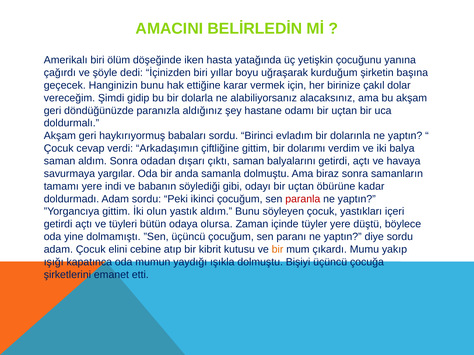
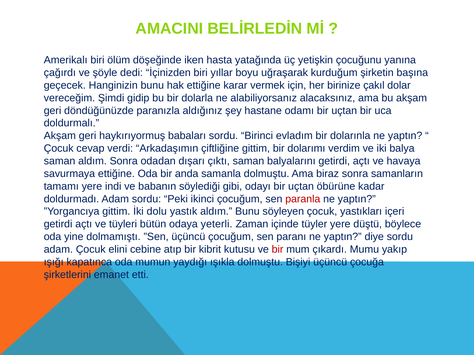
savurmaya yargılar: yargılar -> ettiğine (116, 174)
olun: olun -> dolu (157, 212)
olursa: olursa -> yeterli (217, 224)
bir colour: orange -> red (278, 250)
